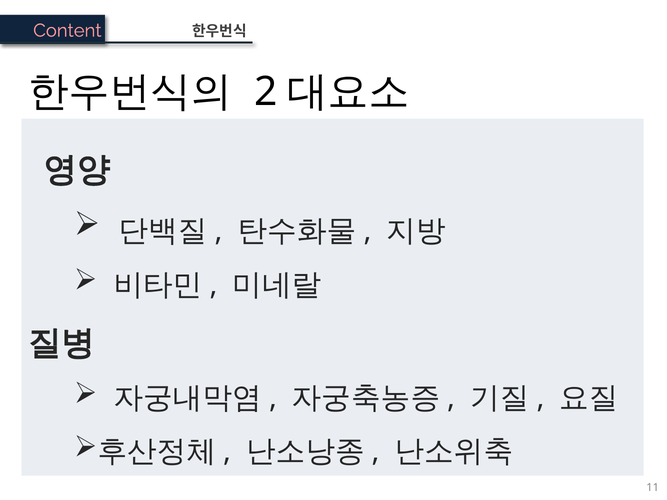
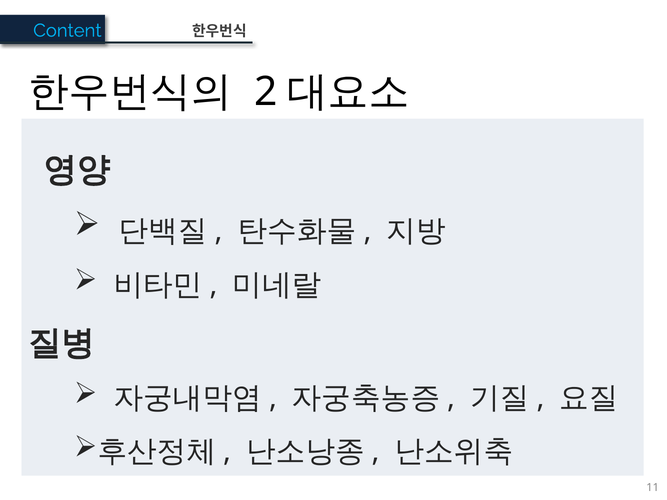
Content colour: pink -> light blue (67, 31)
